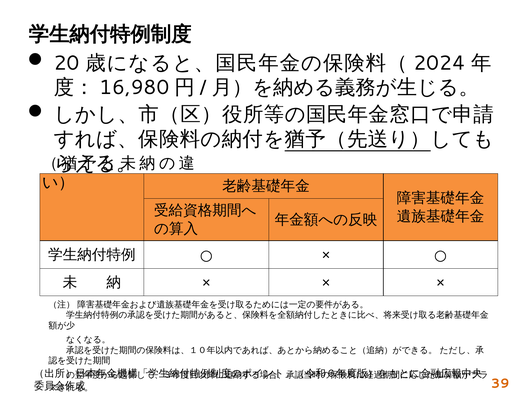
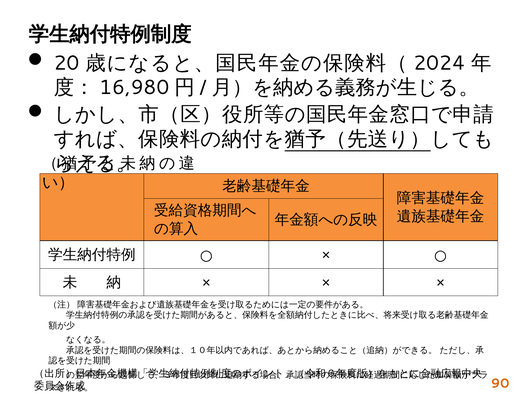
39: 39 -> 90 (500, 383)
